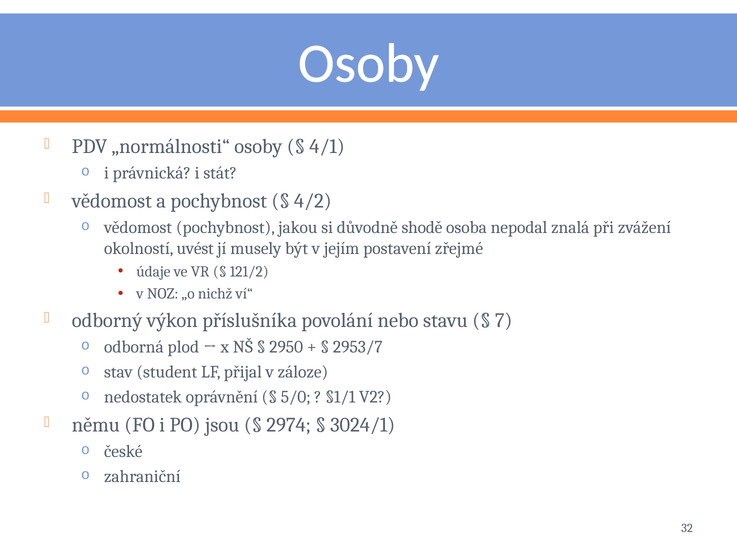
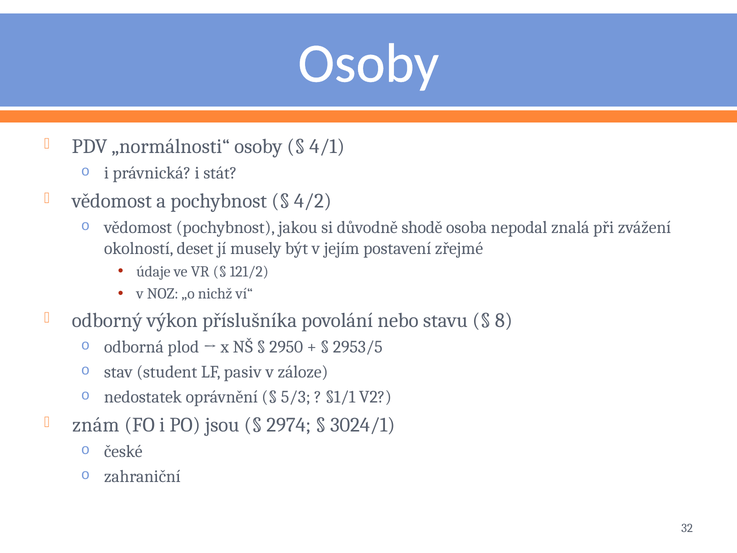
uvést: uvést -> deset (195, 248)
7: 7 -> 8 (504, 320)
2953/7: 2953/7 -> 2953/5 (358, 347)
přijal: přijal -> pasiv (243, 372)
5/0: 5/0 -> 5/3 (296, 397)
němu: němu -> znám (96, 425)
